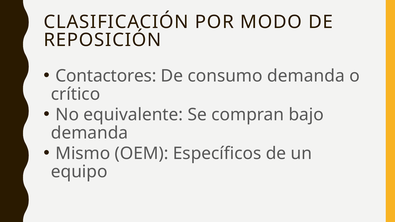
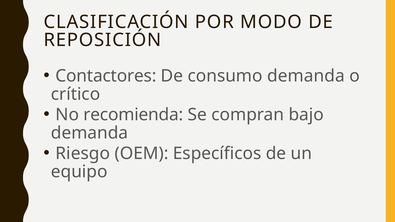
equivalente: equivalente -> recomienda (133, 115)
Mismo: Mismo -> Riesgo (83, 154)
